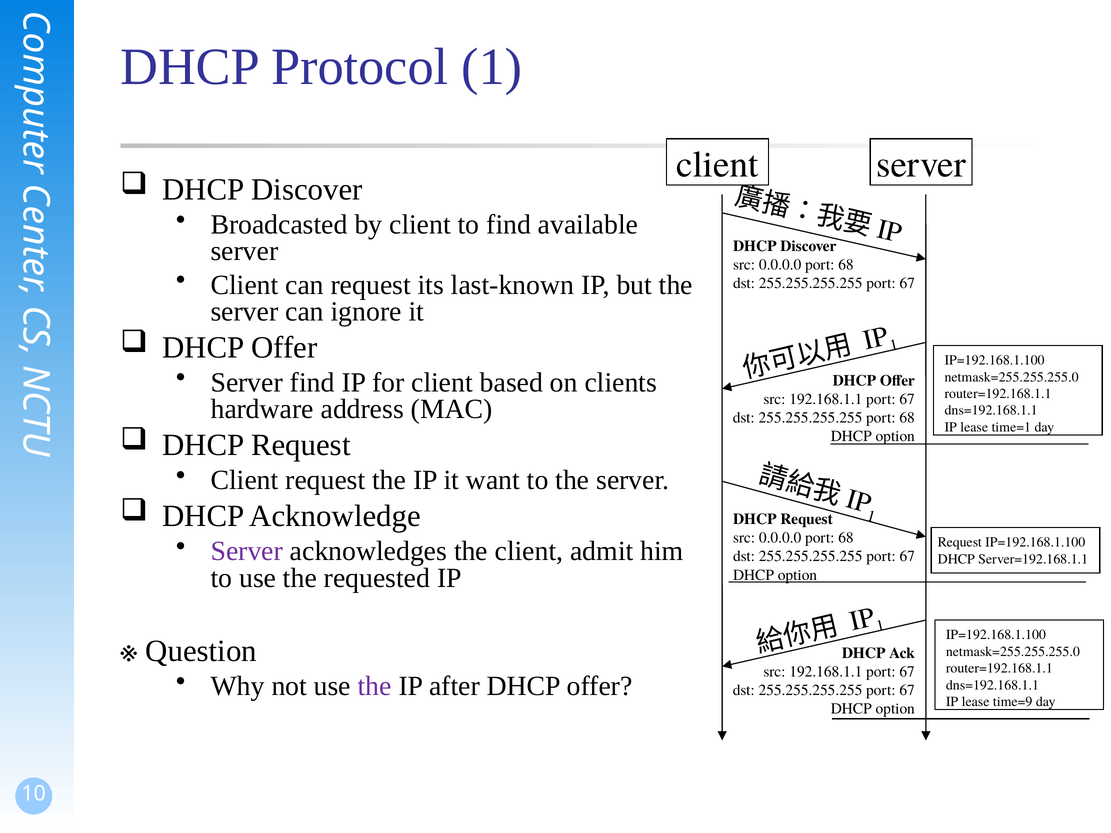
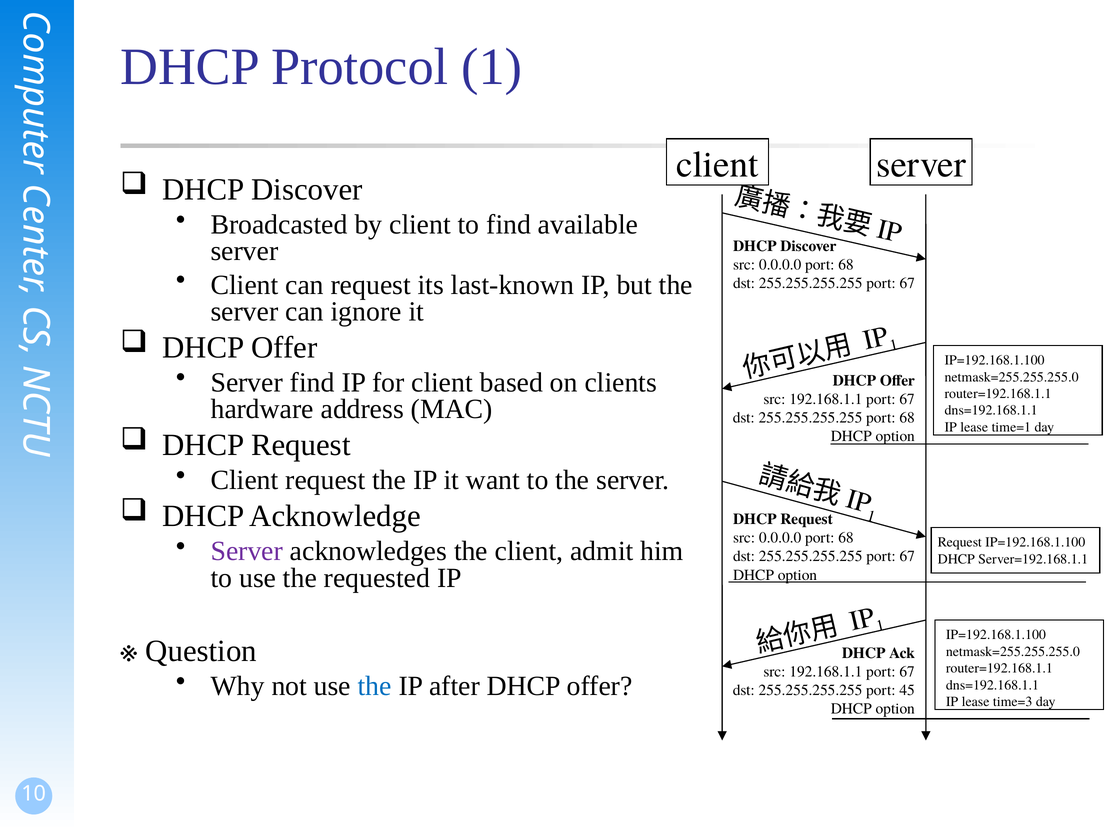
the colour: purple -> blue (375, 686)
67: 67 -> 45 (907, 690)
time=9: time=9 -> time=3 (1013, 702)
